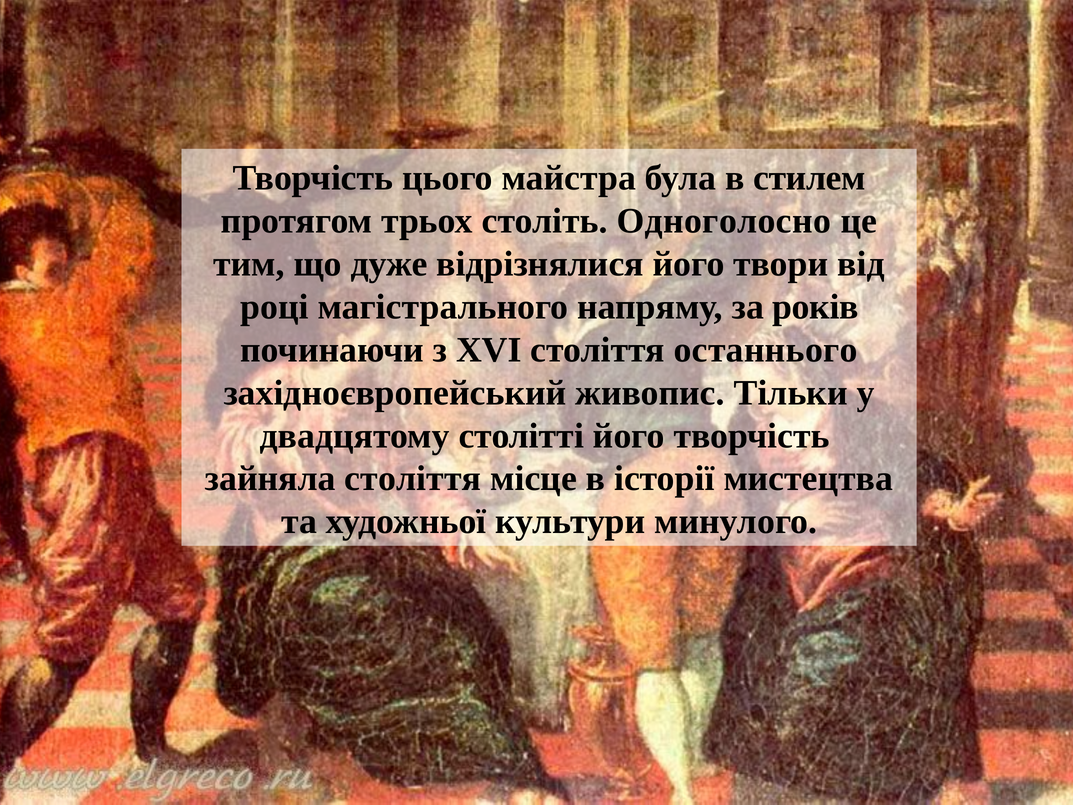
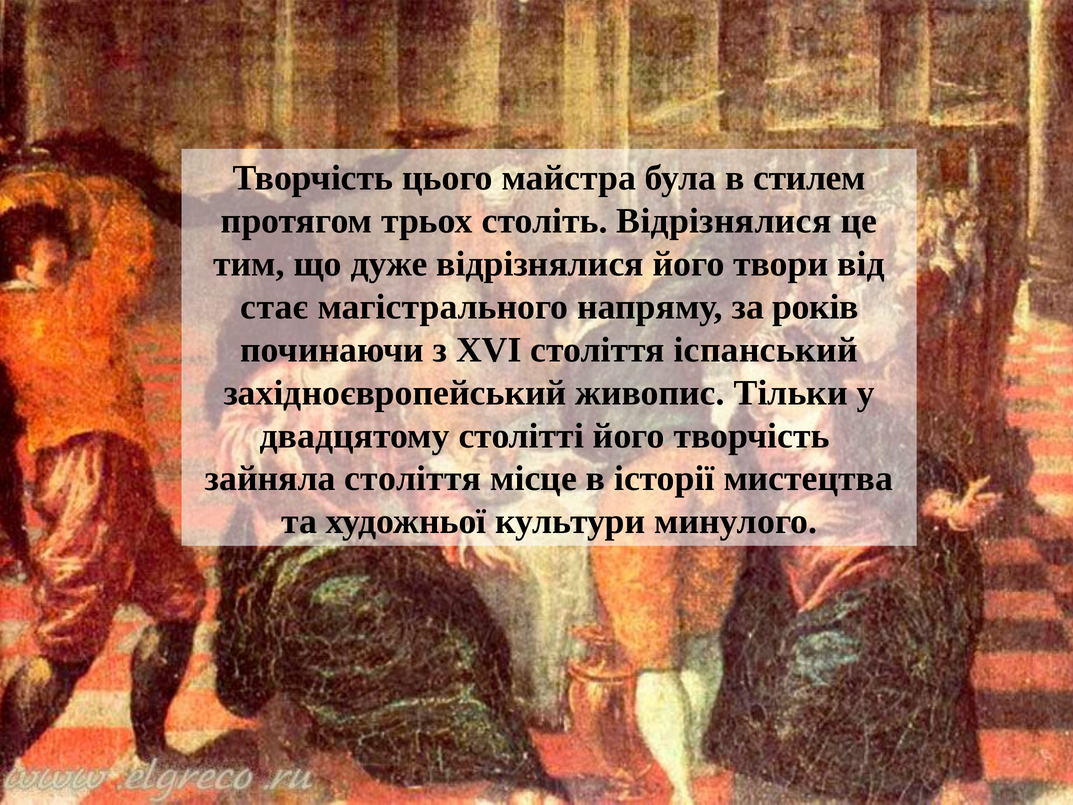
століть Одноголосно: Одноголосно -> Відрізнялися (724, 221)
році: році -> стає (274, 307)
останнього: останнього -> іспанський (766, 350)
